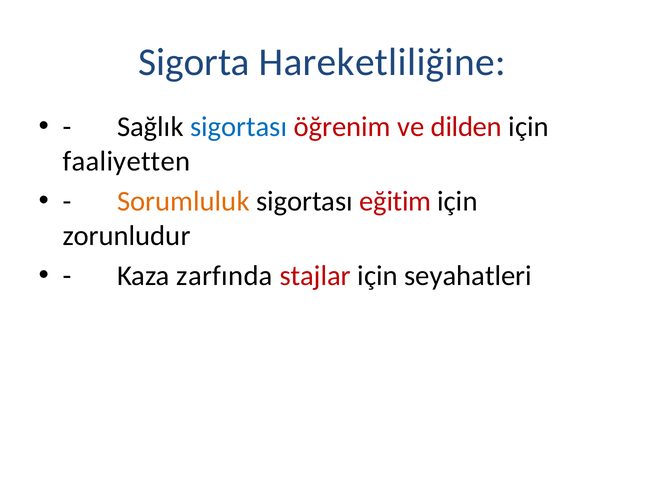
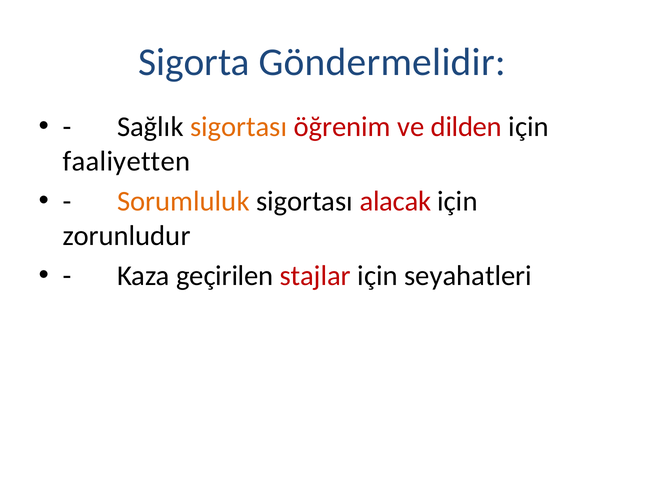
Hareketliliğine: Hareketliliğine -> Göndermelidir (382, 62)
sigortası colour: blue -> orange (239, 127)
eğitim: eğitim -> alacak (395, 202)
zarfında: zarfında -> geçirilen (225, 276)
